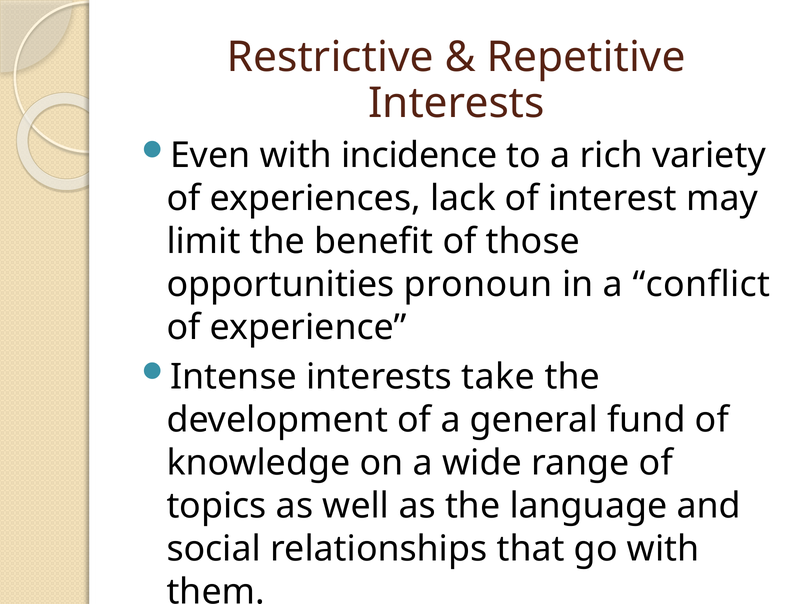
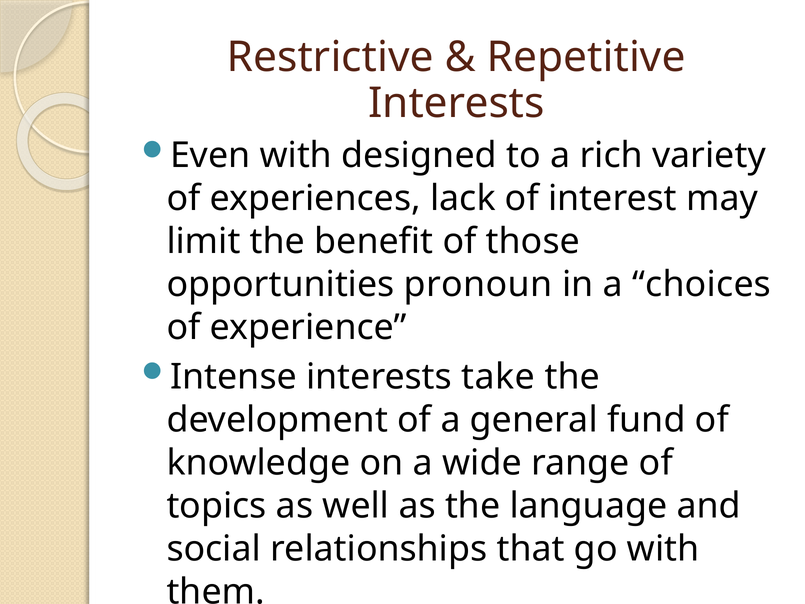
incidence: incidence -> designed (419, 155)
conflict: conflict -> choices (702, 284)
